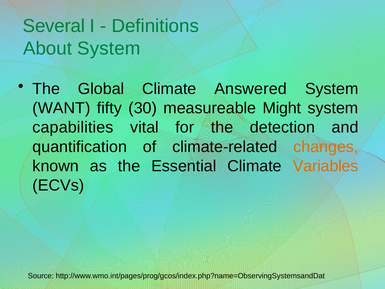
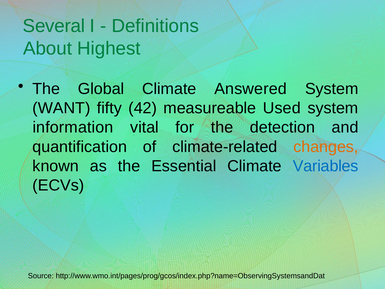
About System: System -> Highest (109, 48)
30: 30 -> 42 (143, 108)
Might: Might -> Used (282, 108)
capabilities: capabilities -> information (73, 127)
Variables colour: orange -> blue (326, 166)
